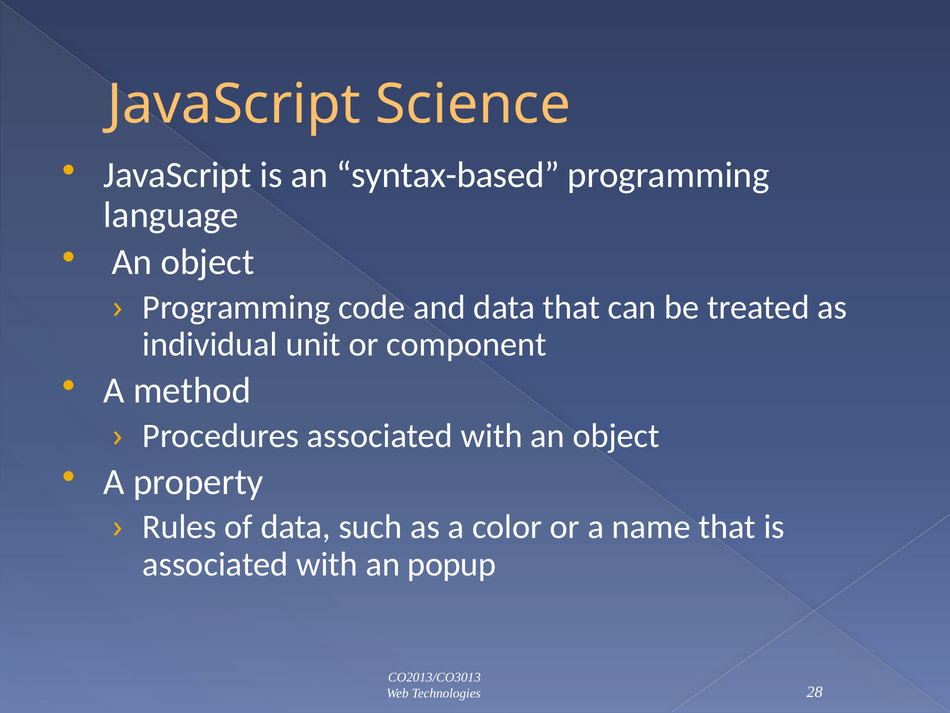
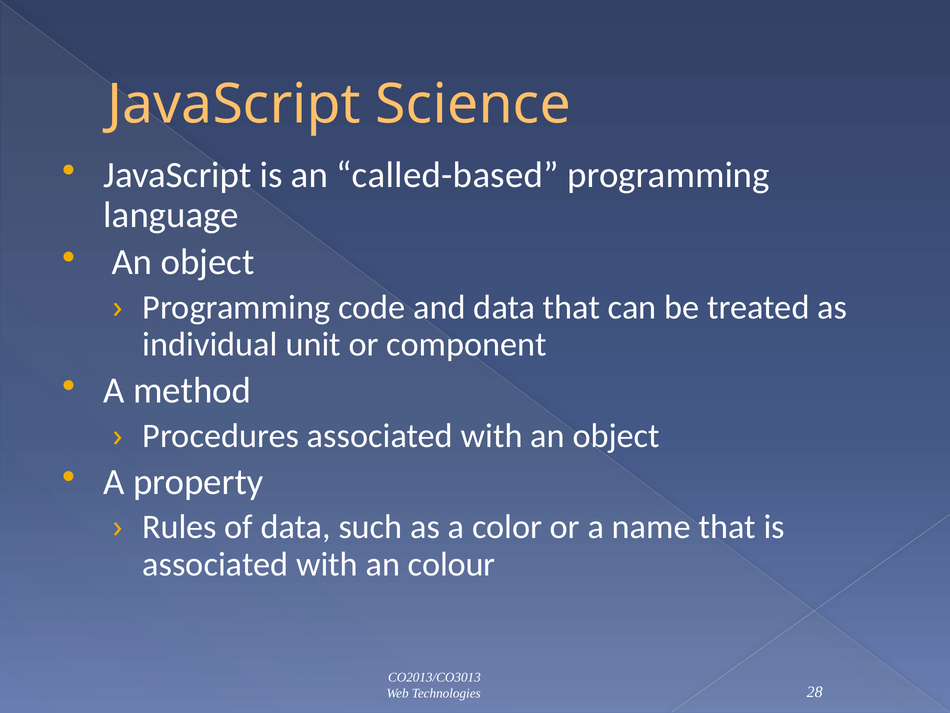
syntax-based: syntax-based -> called-based (448, 175)
popup: popup -> colour (452, 564)
